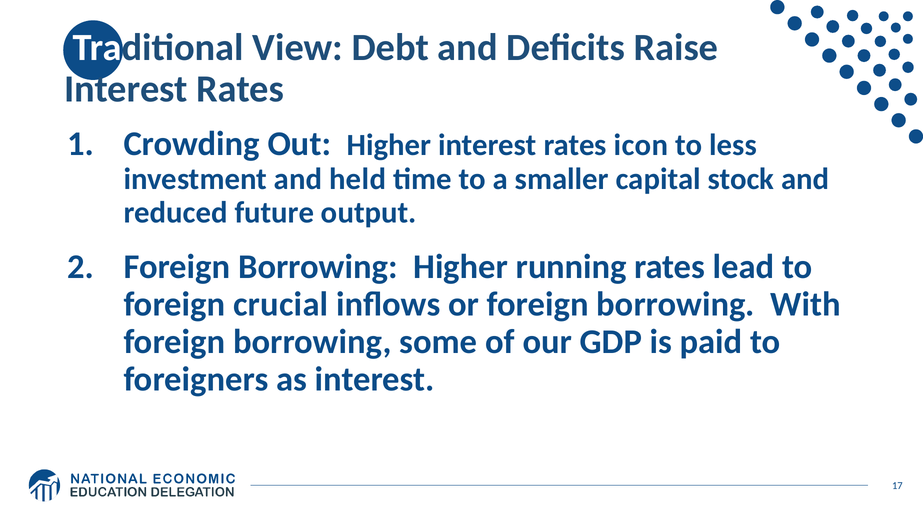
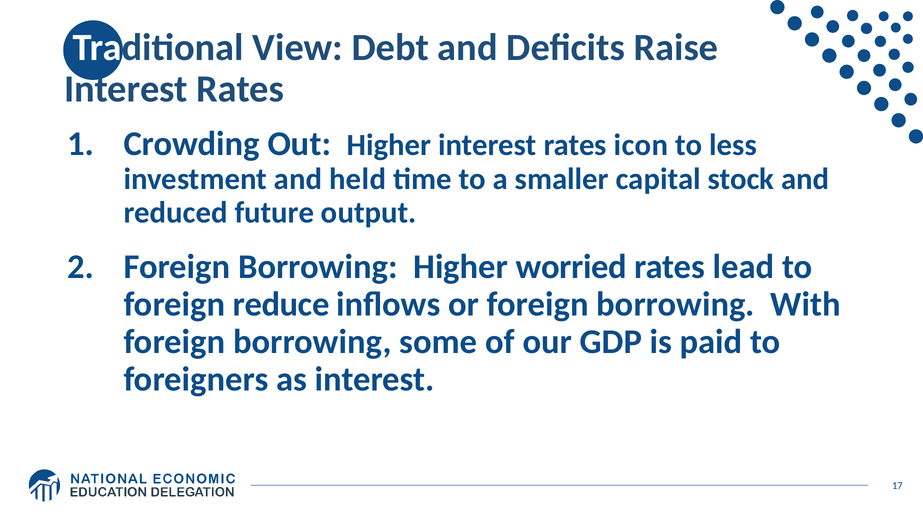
running: running -> worried (571, 267)
crucial: crucial -> reduce (281, 305)
